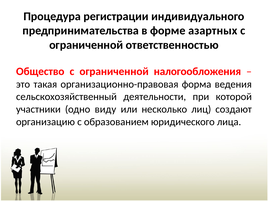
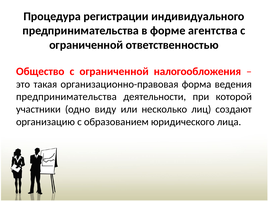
азартных: азартных -> агентства (213, 31)
сельскохозяйственный: сельскохозяйственный -> предпринимательства (66, 97)
